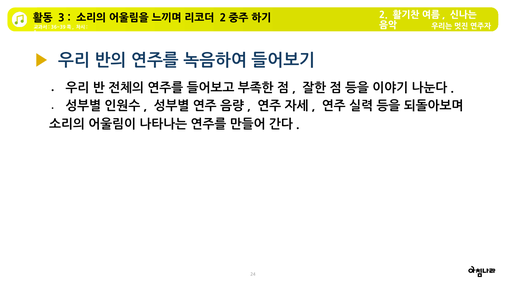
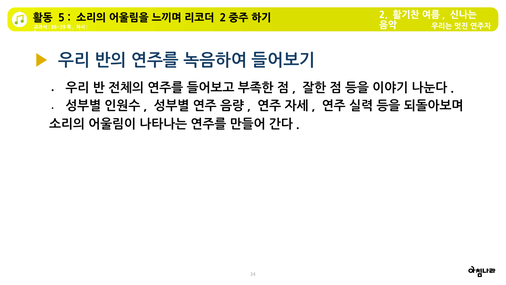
3: 3 -> 5 (61, 18)
